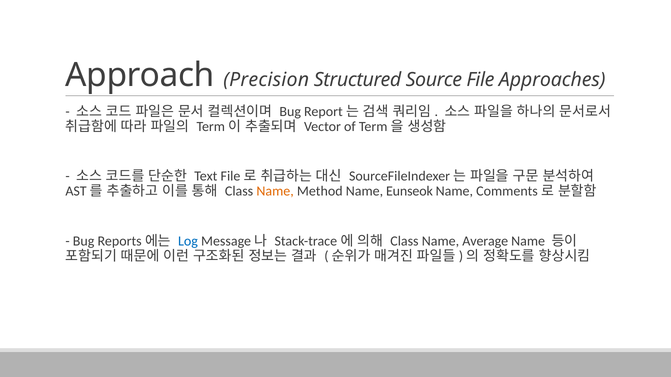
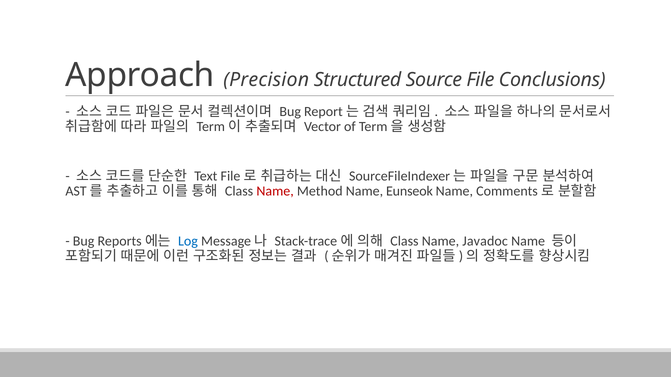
Approaches: Approaches -> Conclusions (552, 80)
Name colour: orange -> red (275, 192)
Average: Average -> Javadoc (485, 241)
